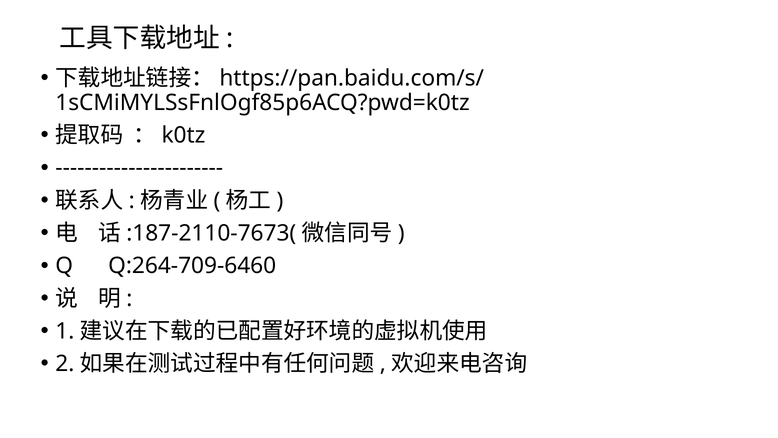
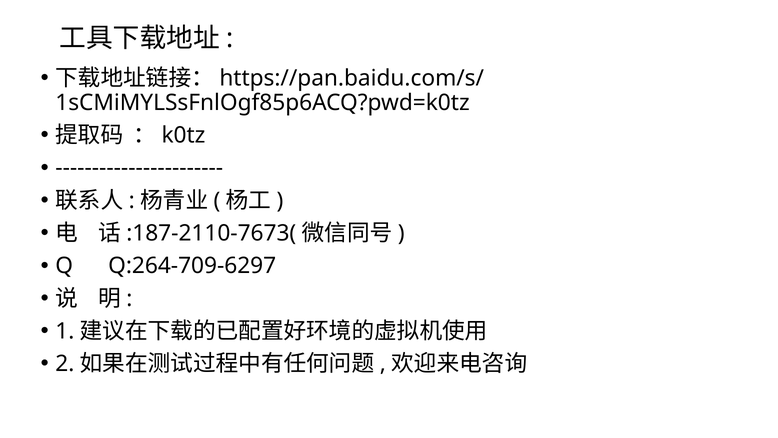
Q:264-709-6460: Q:264-709-6460 -> Q:264-709-6297 (192, 266)
